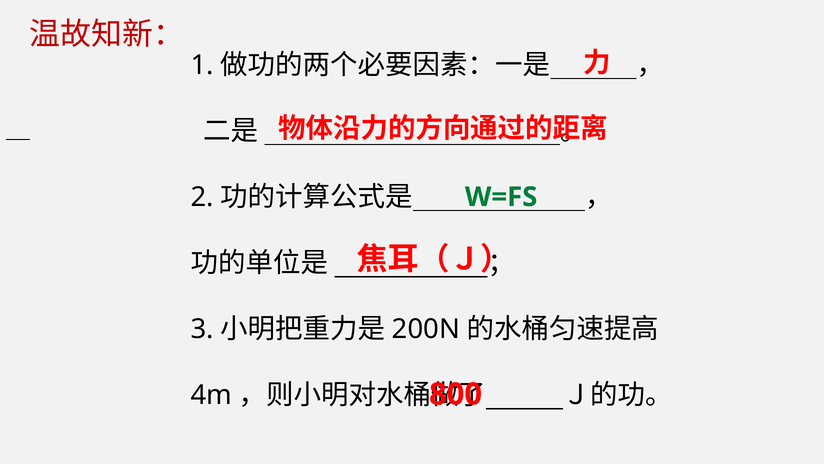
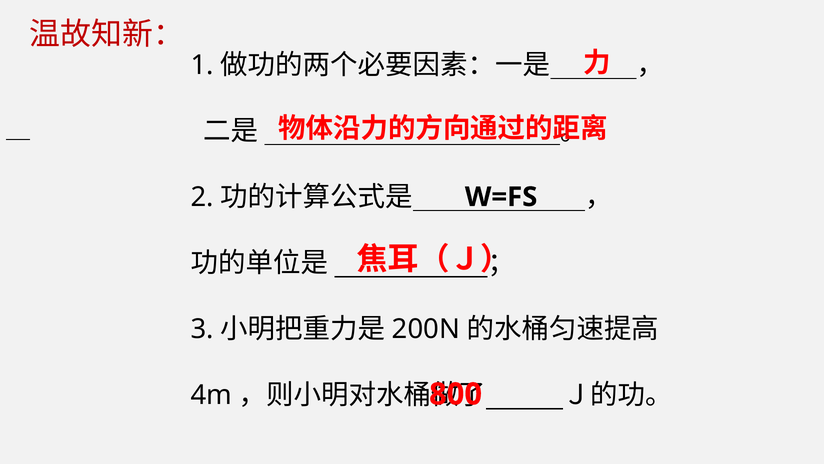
W=FS colour: green -> black (501, 197)
